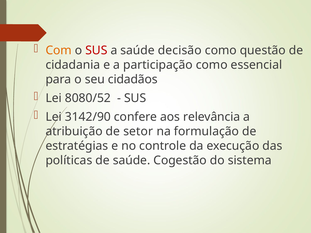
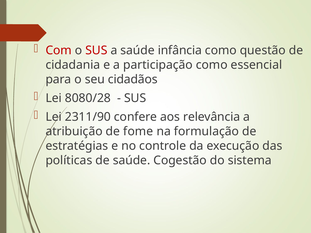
Com colour: orange -> red (59, 50)
decisão: decisão -> infância (180, 50)
8080/52: 8080/52 -> 8080/28 (88, 98)
3142/90: 3142/90 -> 2311/90 (88, 117)
setor: setor -> fome (138, 132)
